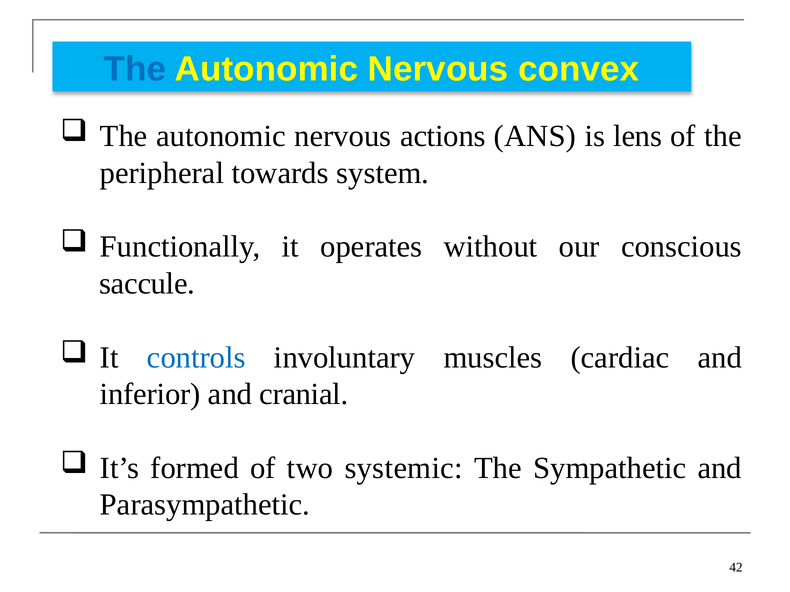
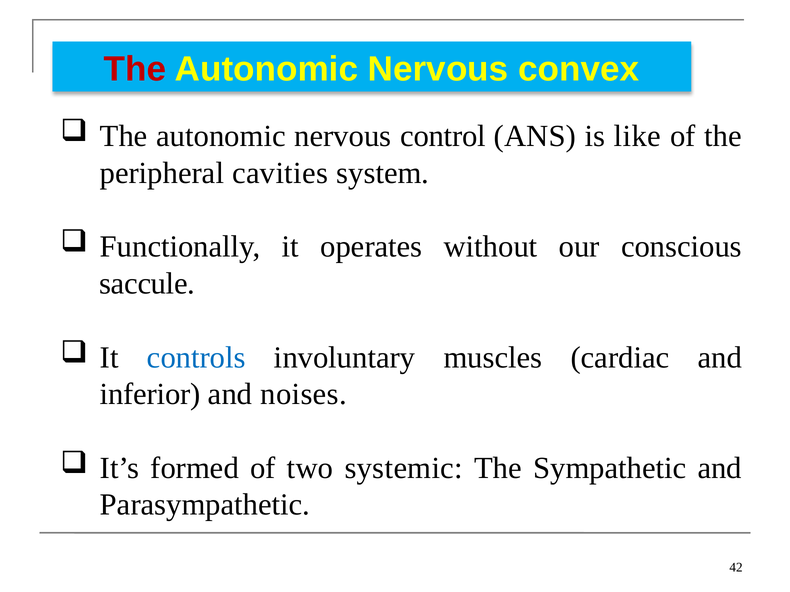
The colour: blue -> red (135, 69)
actions: actions -> control (443, 136)
lens: lens -> like (637, 136)
towards: towards -> cavities (280, 173)
cranial: cranial -> noises (304, 395)
